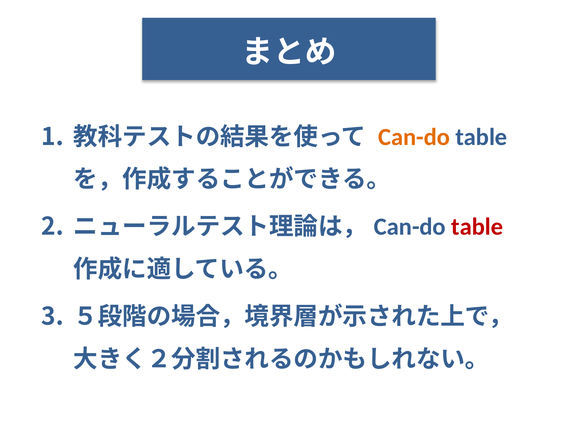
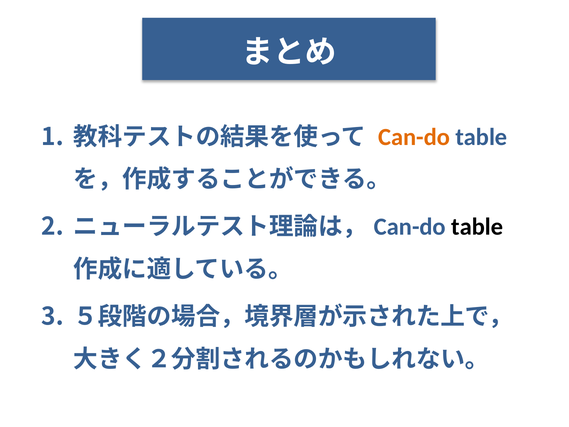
table colour: red -> black (477, 227)
